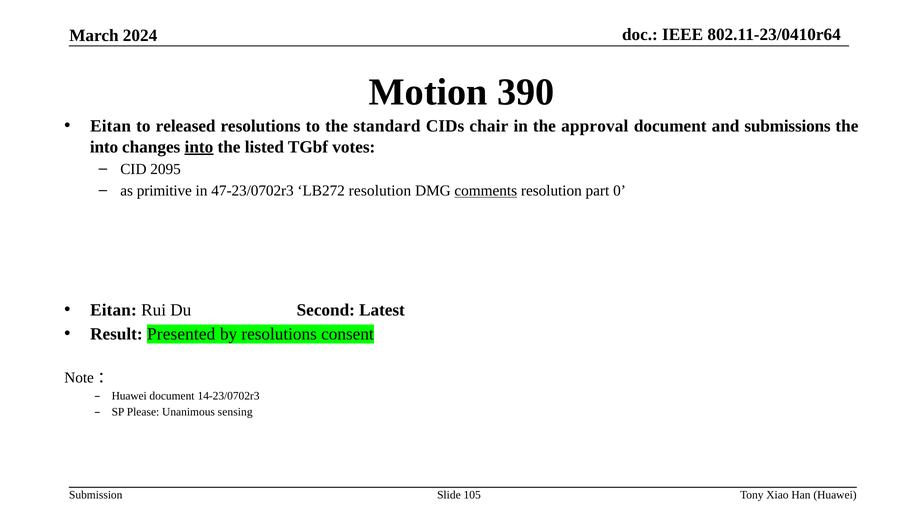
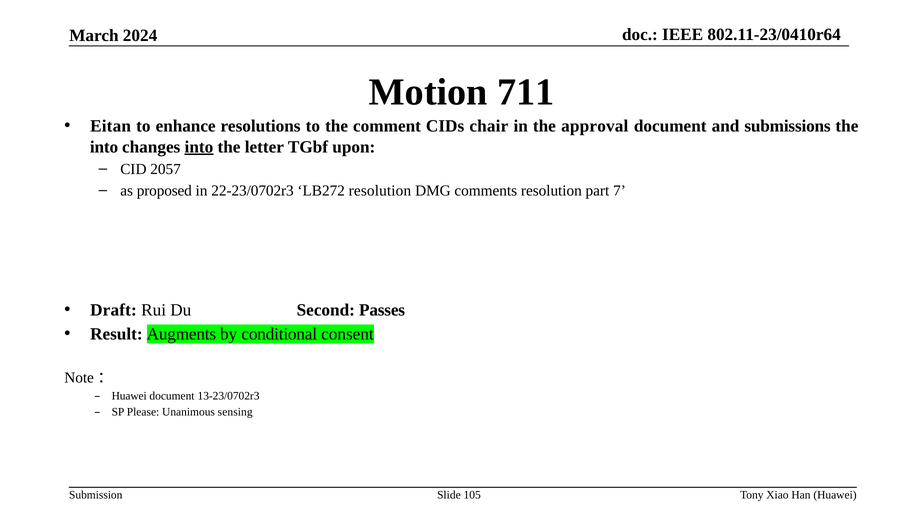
390: 390 -> 711 (526, 92)
released: released -> enhance (186, 126)
standard: standard -> comment (387, 126)
listed: listed -> letter (264, 147)
votes: votes -> upon (354, 147)
2095: 2095 -> 2057 (166, 169)
primitive: primitive -> proposed (164, 191)
47-23/0702r3: 47-23/0702r3 -> 22-23/0702r3 (253, 191)
comments underline: present -> none (486, 191)
0: 0 -> 7 (620, 191)
Eitan: Eitan -> Draft (113, 310)
Latest: Latest -> Passes (382, 310)
Presented: Presented -> Augments (181, 334)
by resolutions: resolutions -> conditional (279, 334)
14-23/0702r3: 14-23/0702r3 -> 13-23/0702r3 (229, 396)
